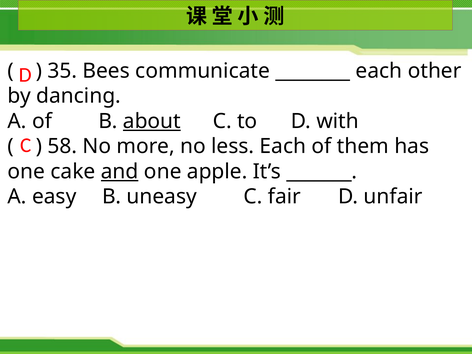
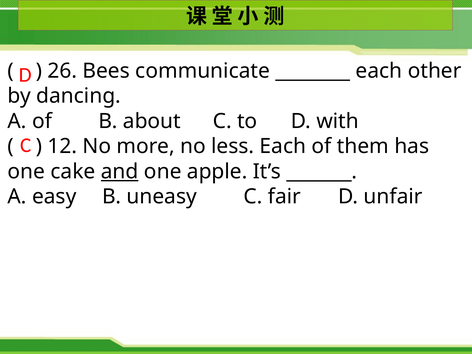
35: 35 -> 26 (62, 71)
about underline: present -> none (152, 121)
58: 58 -> 12 (62, 146)
